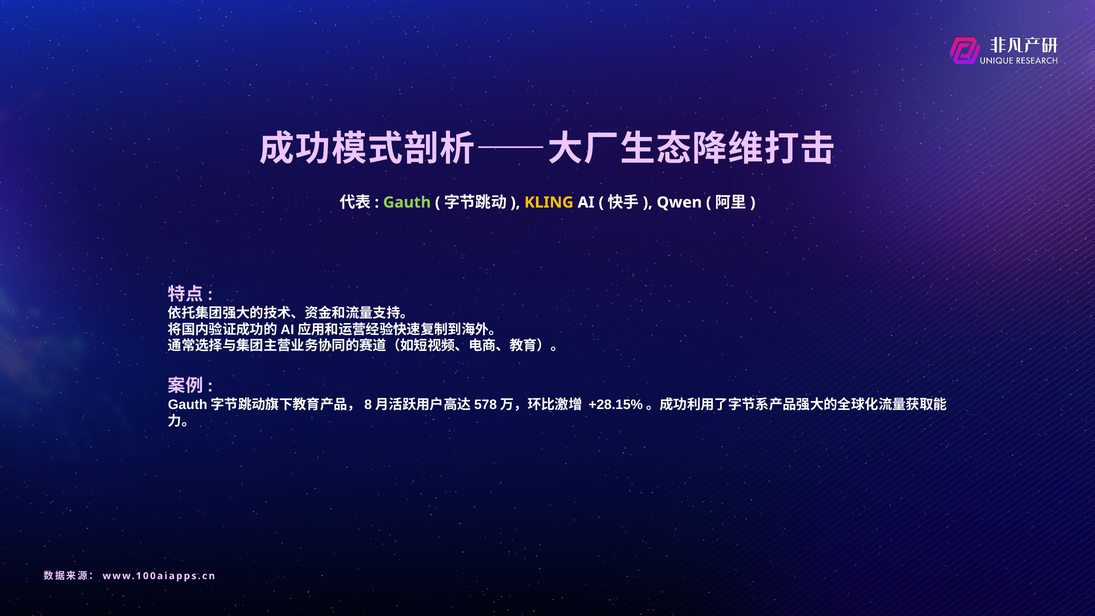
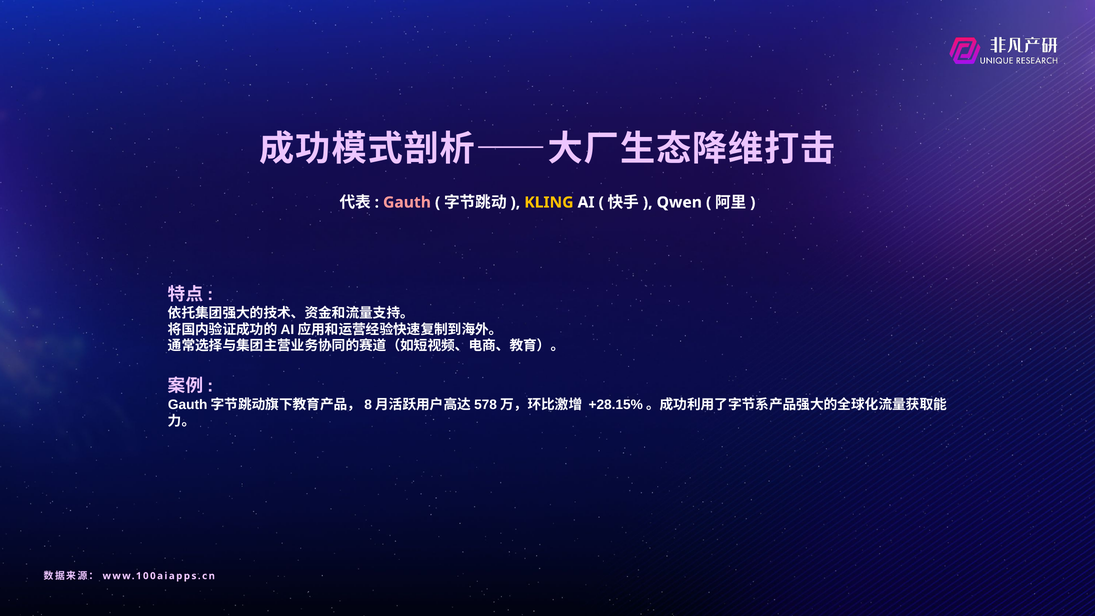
Gauth colour: light green -> pink (407, 202)
